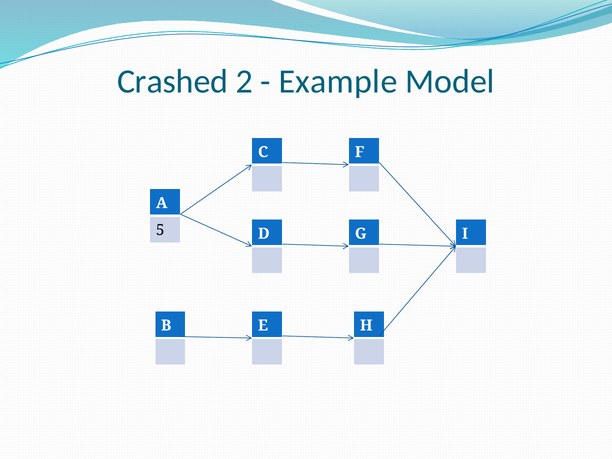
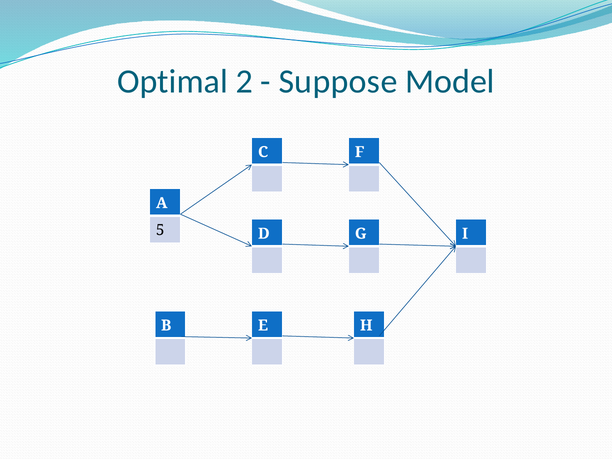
Crashed: Crashed -> Optimal (172, 82)
Example: Example -> Suppose (338, 82)
